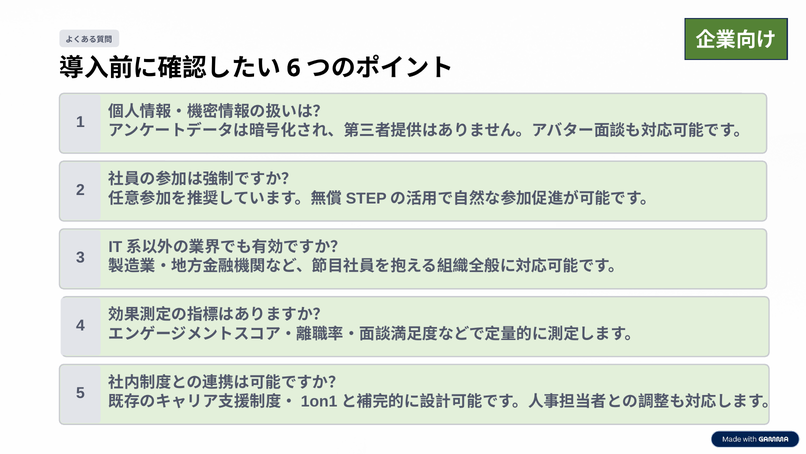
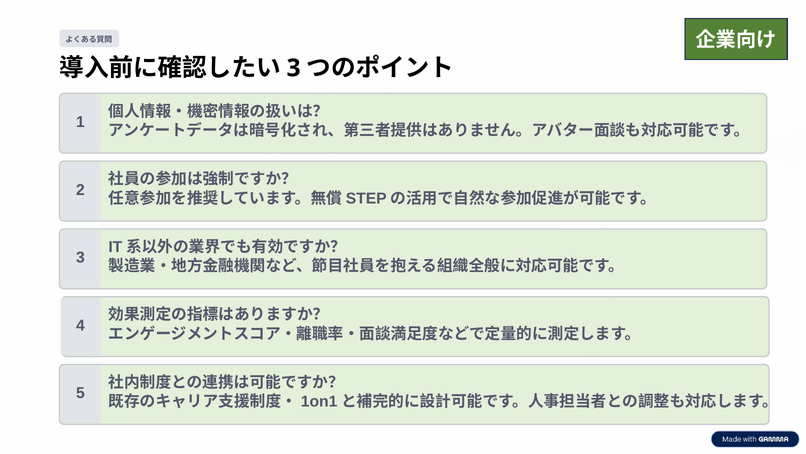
6: 6 -> 3 (294, 68)
